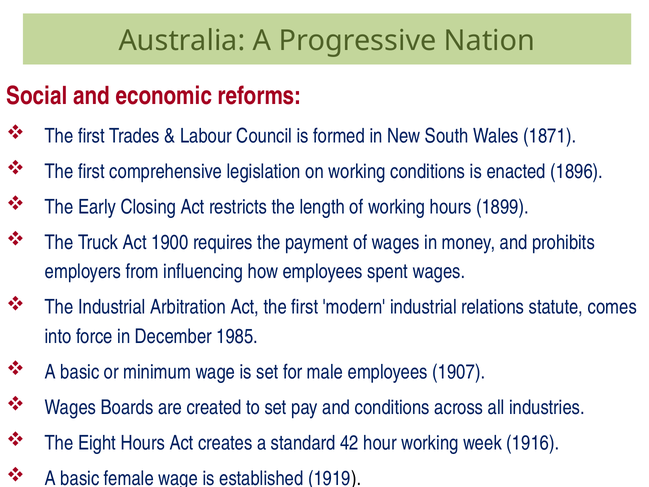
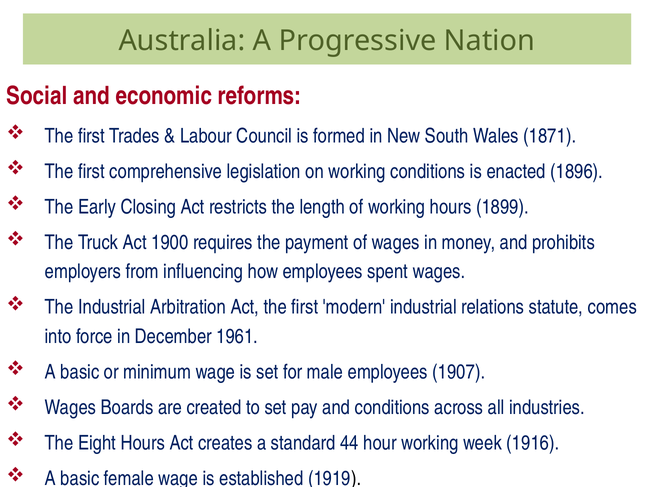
1985: 1985 -> 1961 (237, 336)
42: 42 -> 44 (349, 443)
